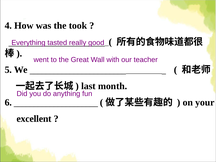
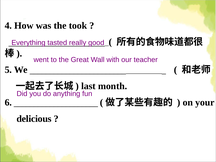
excellent: excellent -> delicious (34, 119)
